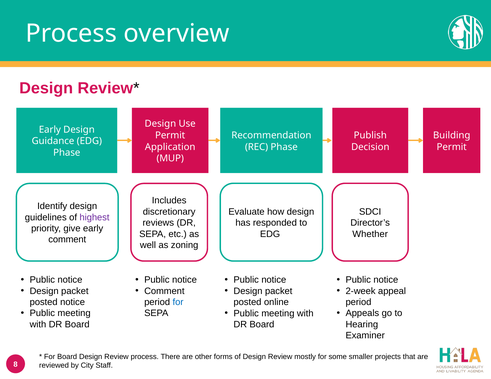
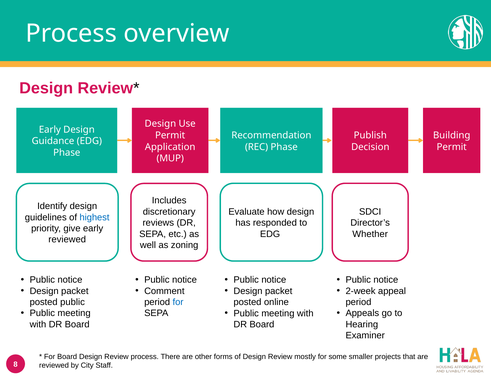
highest colour: purple -> blue (95, 218)
comment: comment -> reviewed (67, 240)
posted notice: notice -> public (73, 302)
